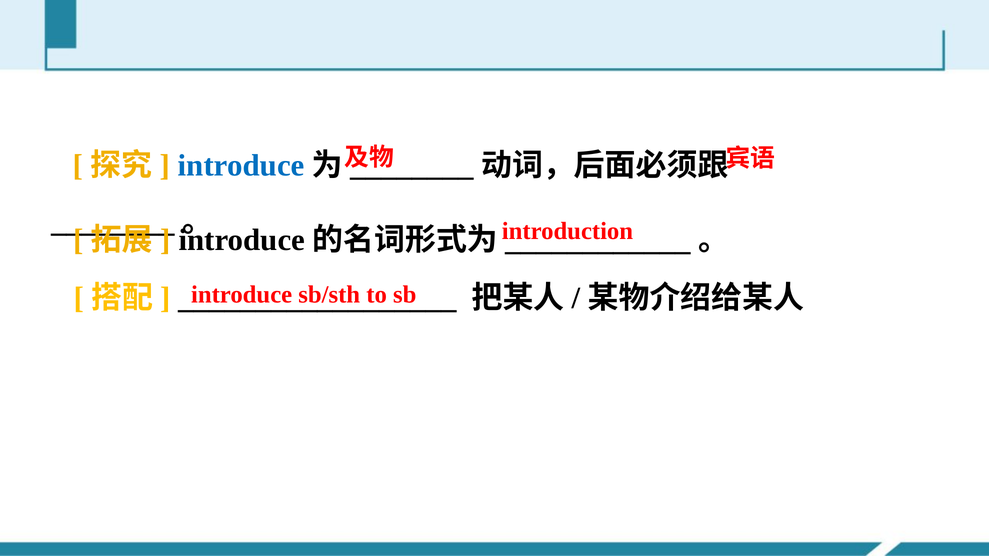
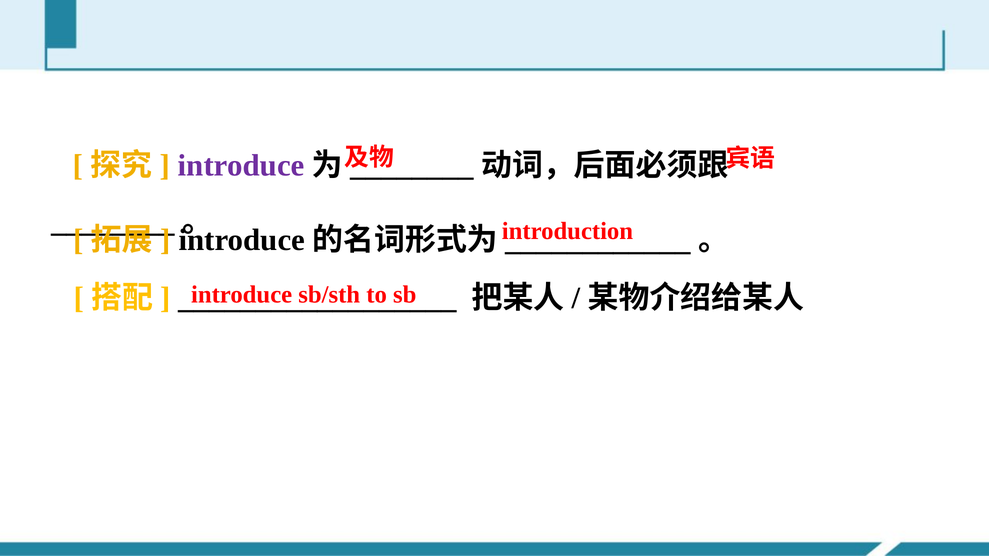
introduce colour: blue -> purple (241, 166)
